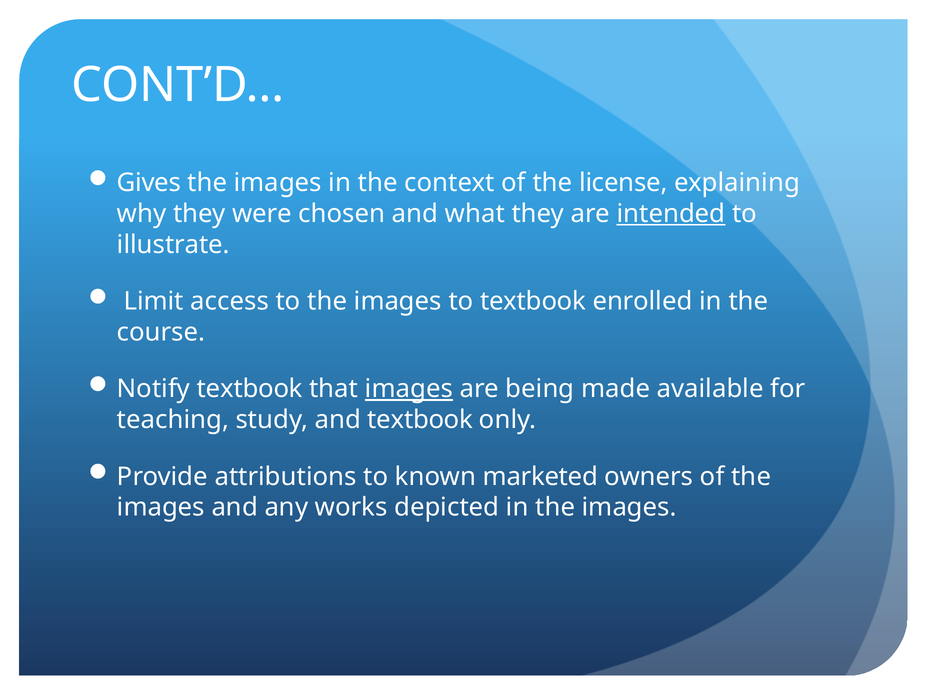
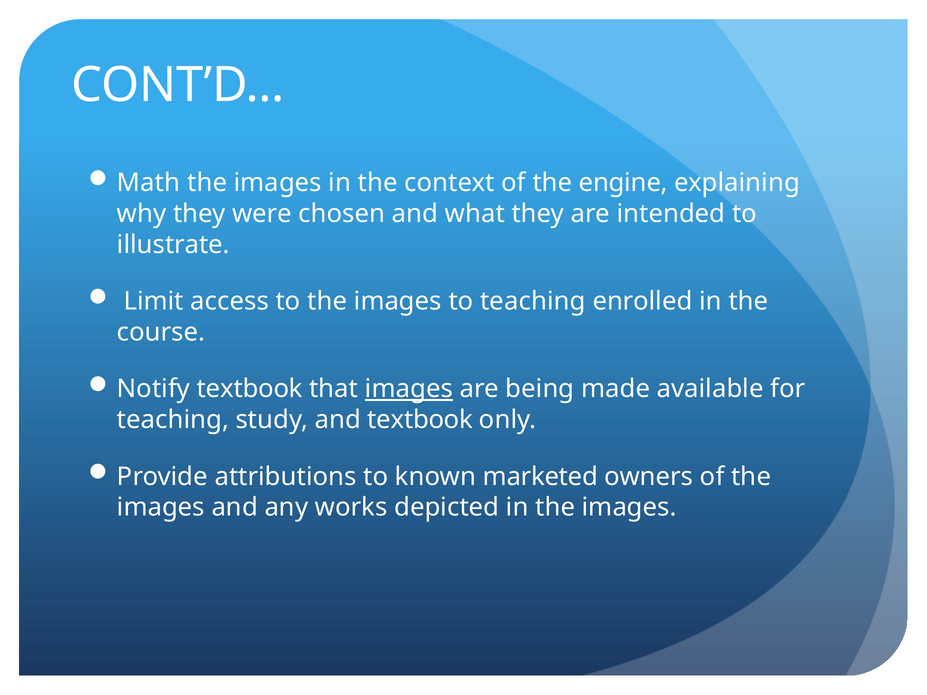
Gives: Gives -> Math (149, 183)
license: license -> engine (623, 183)
intended underline: present -> none (671, 214)
to textbook: textbook -> teaching (533, 301)
